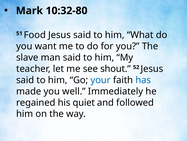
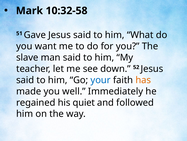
10:32-80: 10:32-80 -> 10:32-58 (67, 11)
Food: Food -> Gave (35, 35)
shout: shout -> down (115, 68)
has colour: blue -> orange (143, 80)
